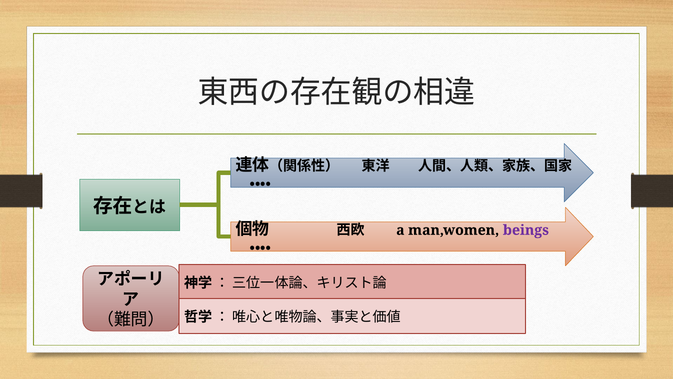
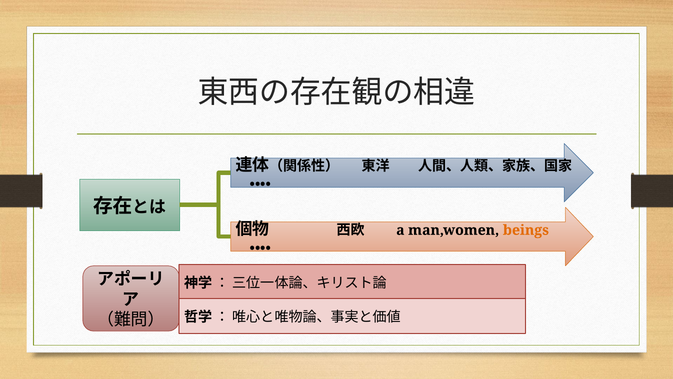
beings colour: purple -> orange (526, 230)
